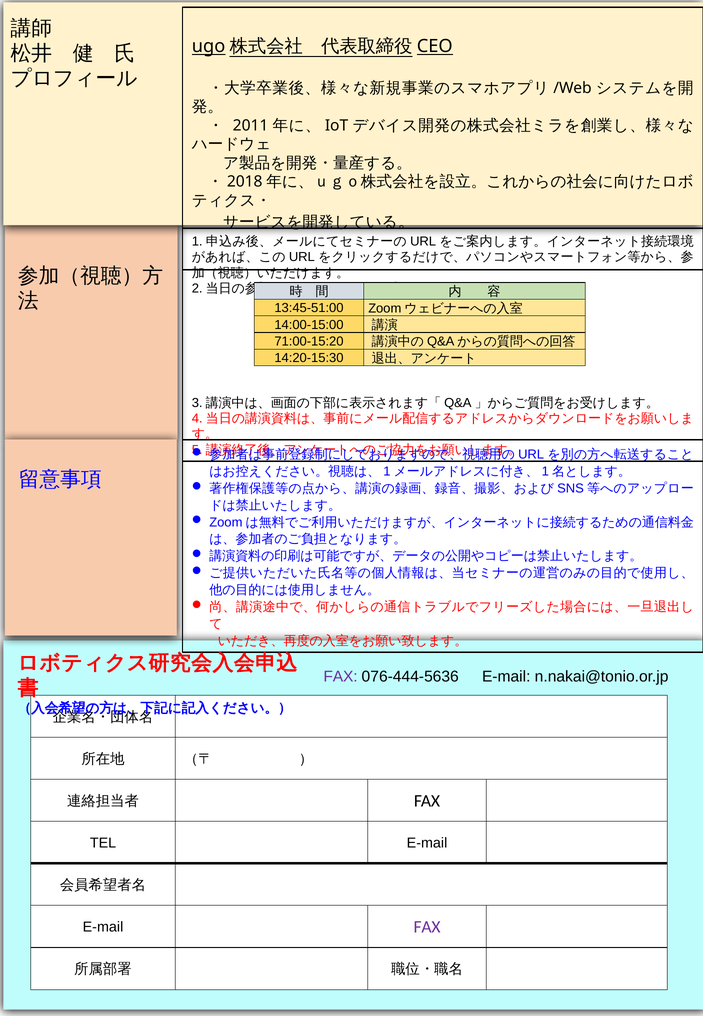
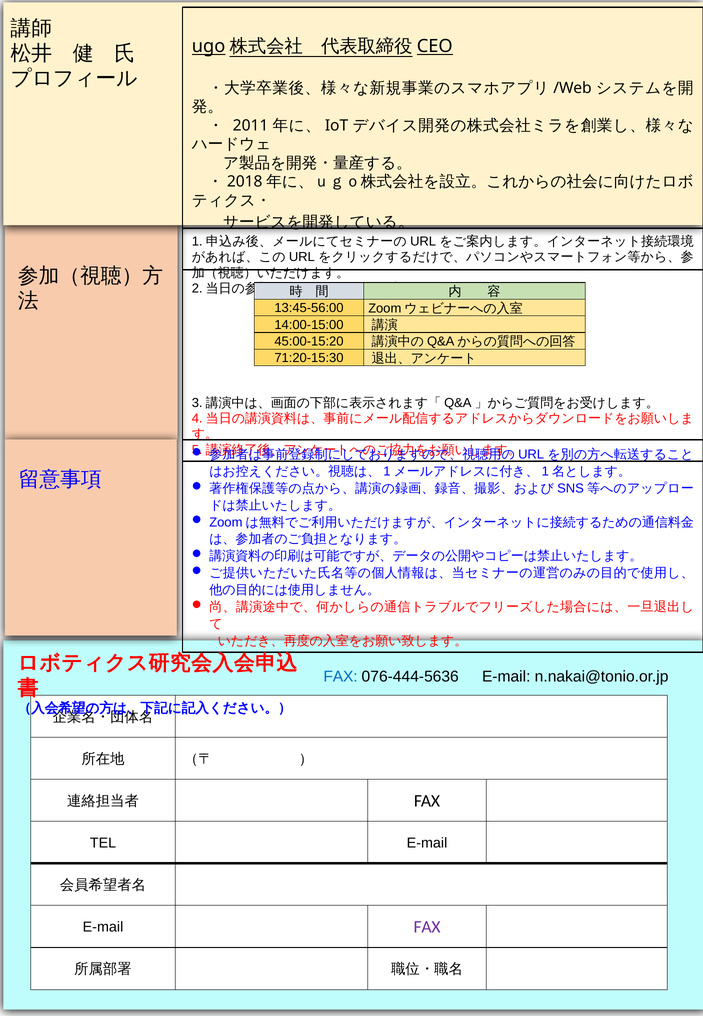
13:45-51:00: 13:45-51:00 -> 13:45-56:00 (309, 308)
71:00-15:20: 71:00-15:20 -> 45:00-15:20 (309, 341)
14:20-15:30: 14:20-15:30 -> 71:20-15:30 (309, 358)
FAX colour: purple -> blue (341, 676)
